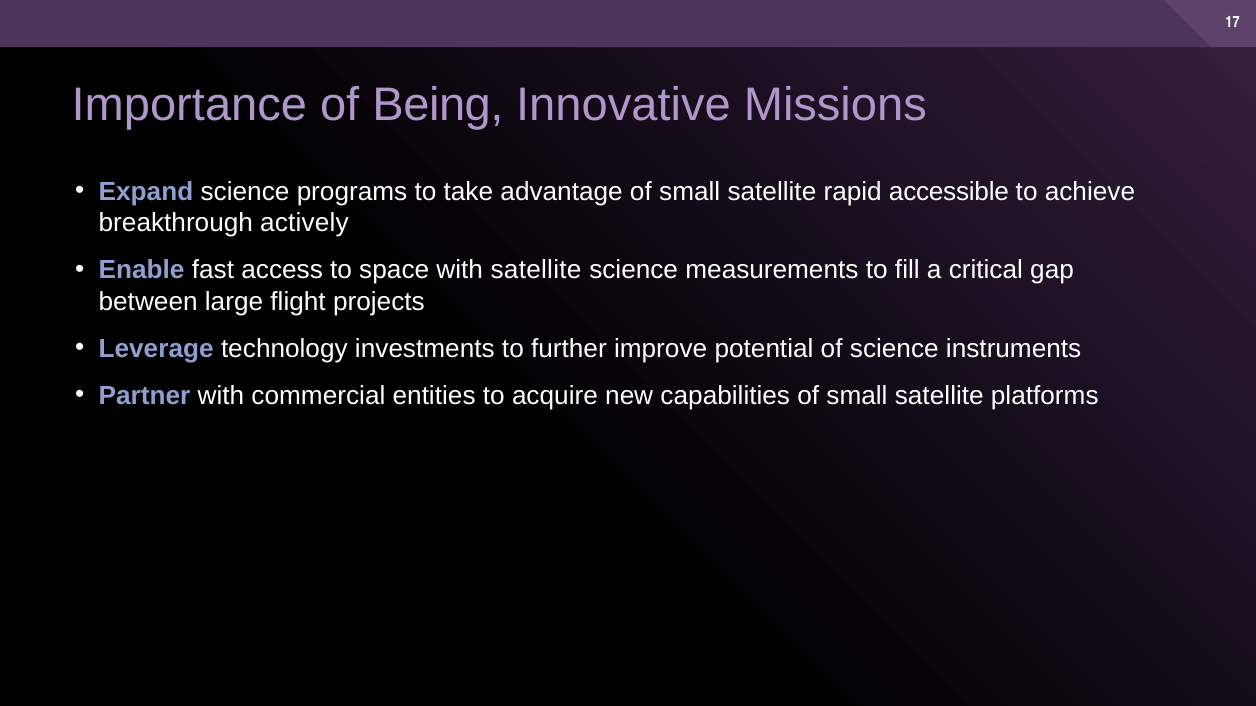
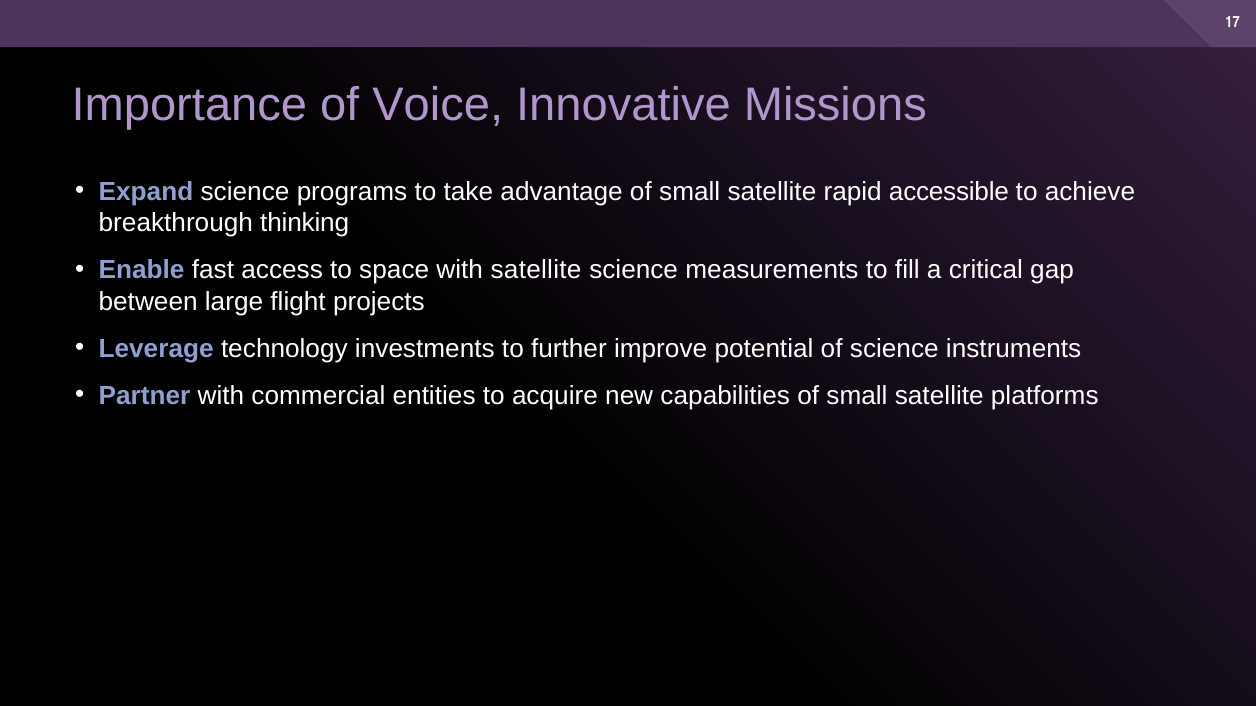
Being: Being -> Voice (438, 105)
actively: actively -> thinking (305, 223)
